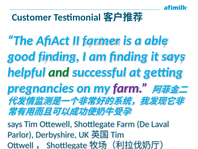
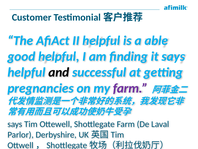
II farmer: farmer -> helpful (101, 40)
good finding: finding -> helpful (59, 56)
and colour: green -> black (59, 72)
